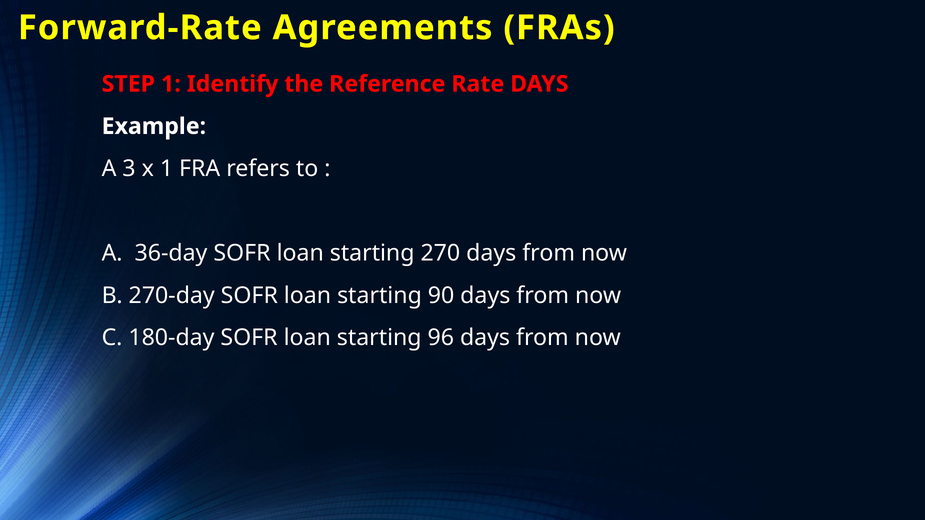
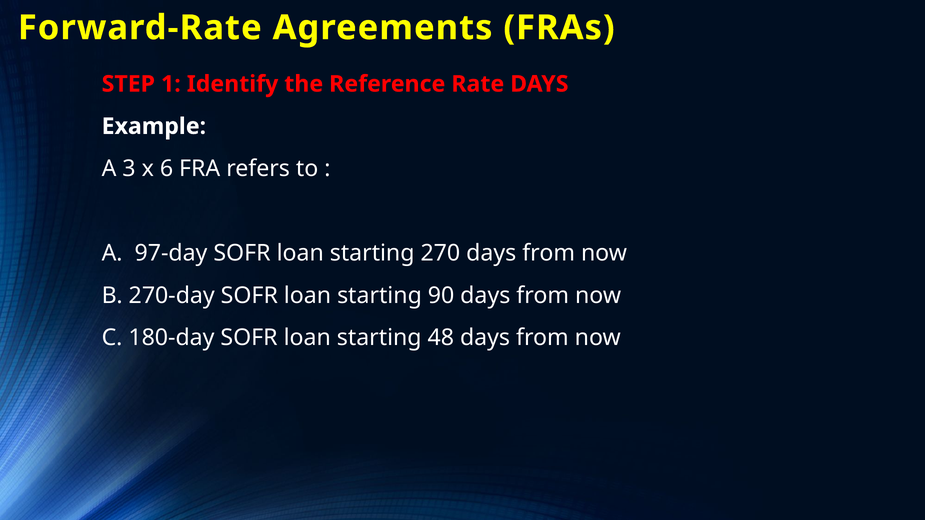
x 1: 1 -> 6 (167, 169)
36-day: 36-day -> 97-day (171, 253)
96: 96 -> 48 (441, 338)
